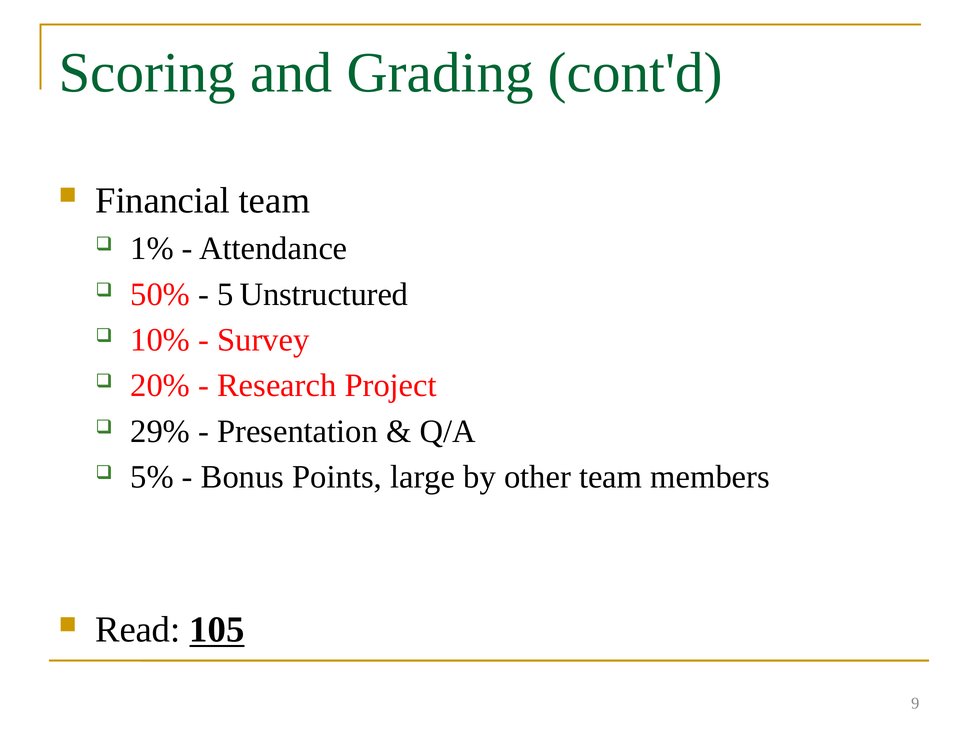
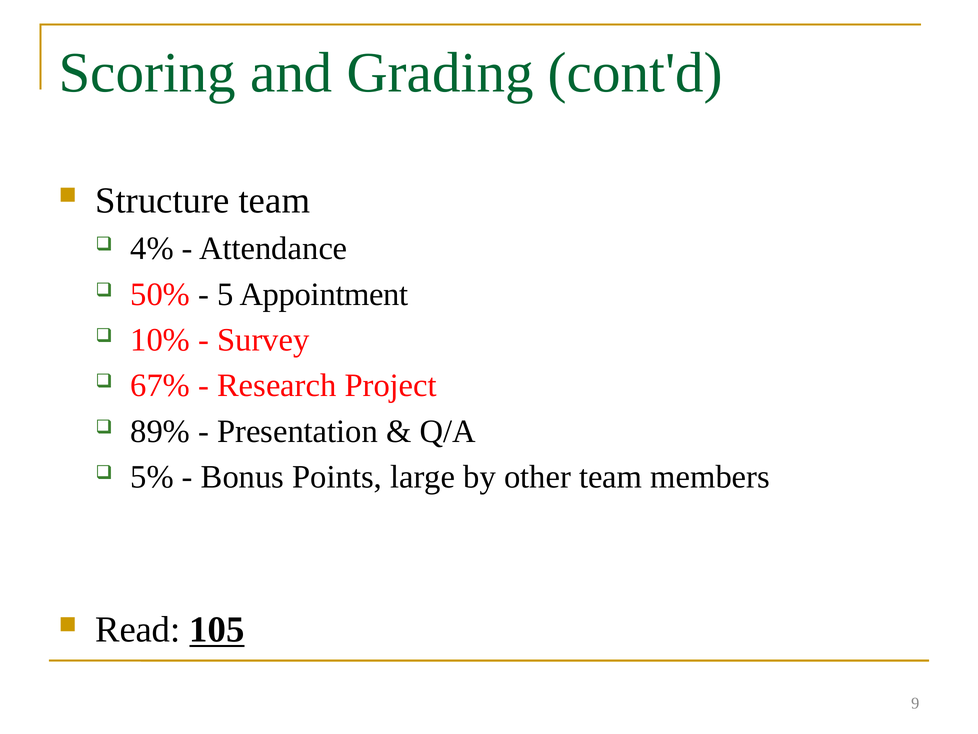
Financial: Financial -> Structure (162, 201)
1%: 1% -> 4% (152, 248)
Unstructured: Unstructured -> Appointment (324, 294)
20%: 20% -> 67% (160, 385)
29%: 29% -> 89% (160, 431)
